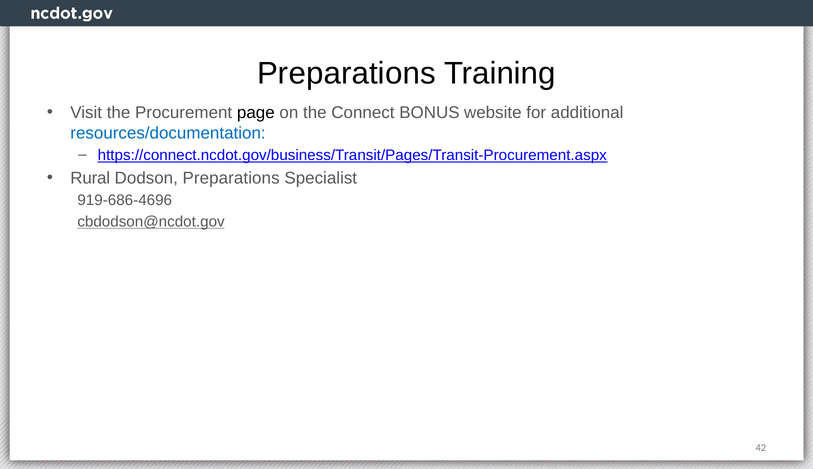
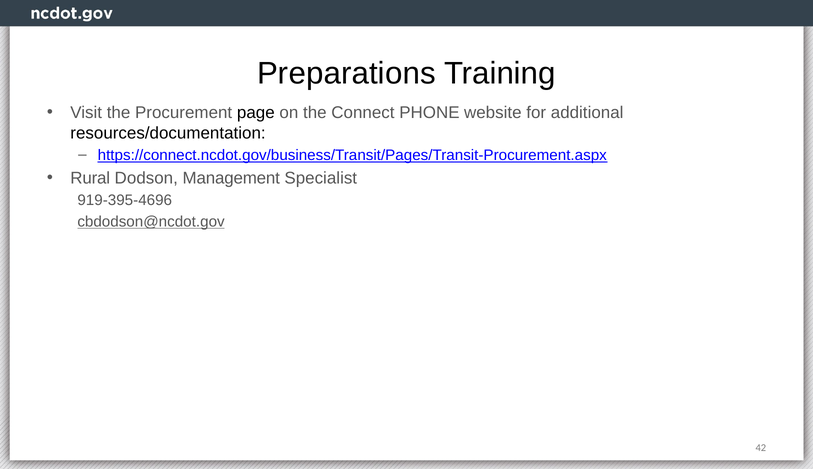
BONUS: BONUS -> PHONE (429, 113)
resources/documentation colour: blue -> black (168, 133)
Dodson Preparations: Preparations -> Management (231, 178)
919-686-4696: 919-686-4696 -> 919-395-4696 (125, 200)
